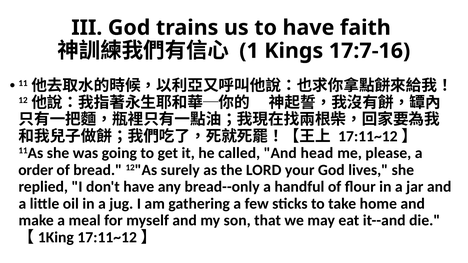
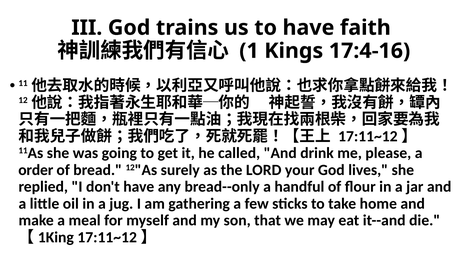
17:7-16: 17:7-16 -> 17:4-16 (370, 51)
head: head -> drink (317, 153)
